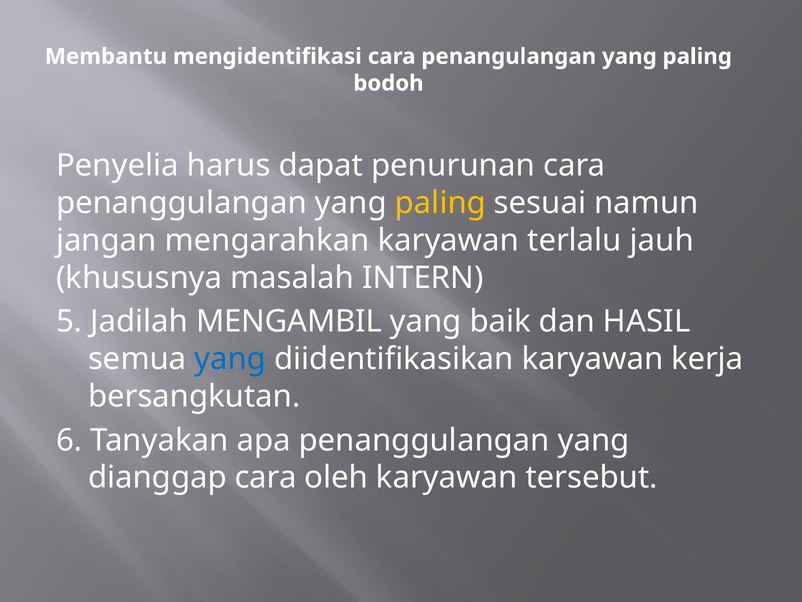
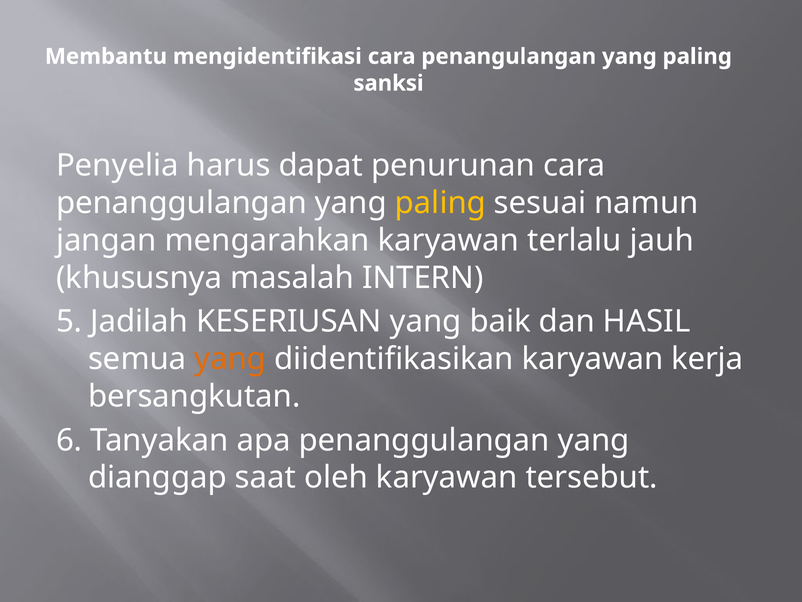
bodoh: bodoh -> sanksi (388, 83)
MENGAMBIL: MENGAMBIL -> KESERIUSAN (289, 321)
yang colour: blue -> orange (230, 359)
dianggap cara: cara -> saat (266, 477)
